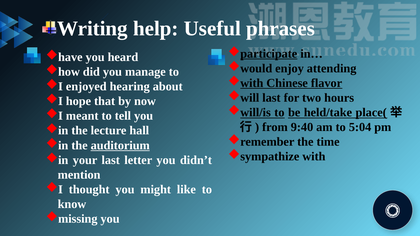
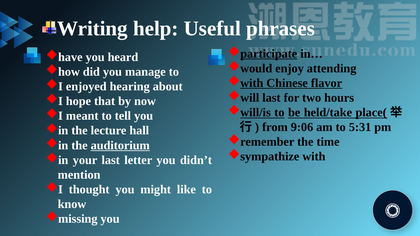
9:40: 9:40 -> 9:06 (302, 127)
5:04: 5:04 -> 5:31 (360, 127)
